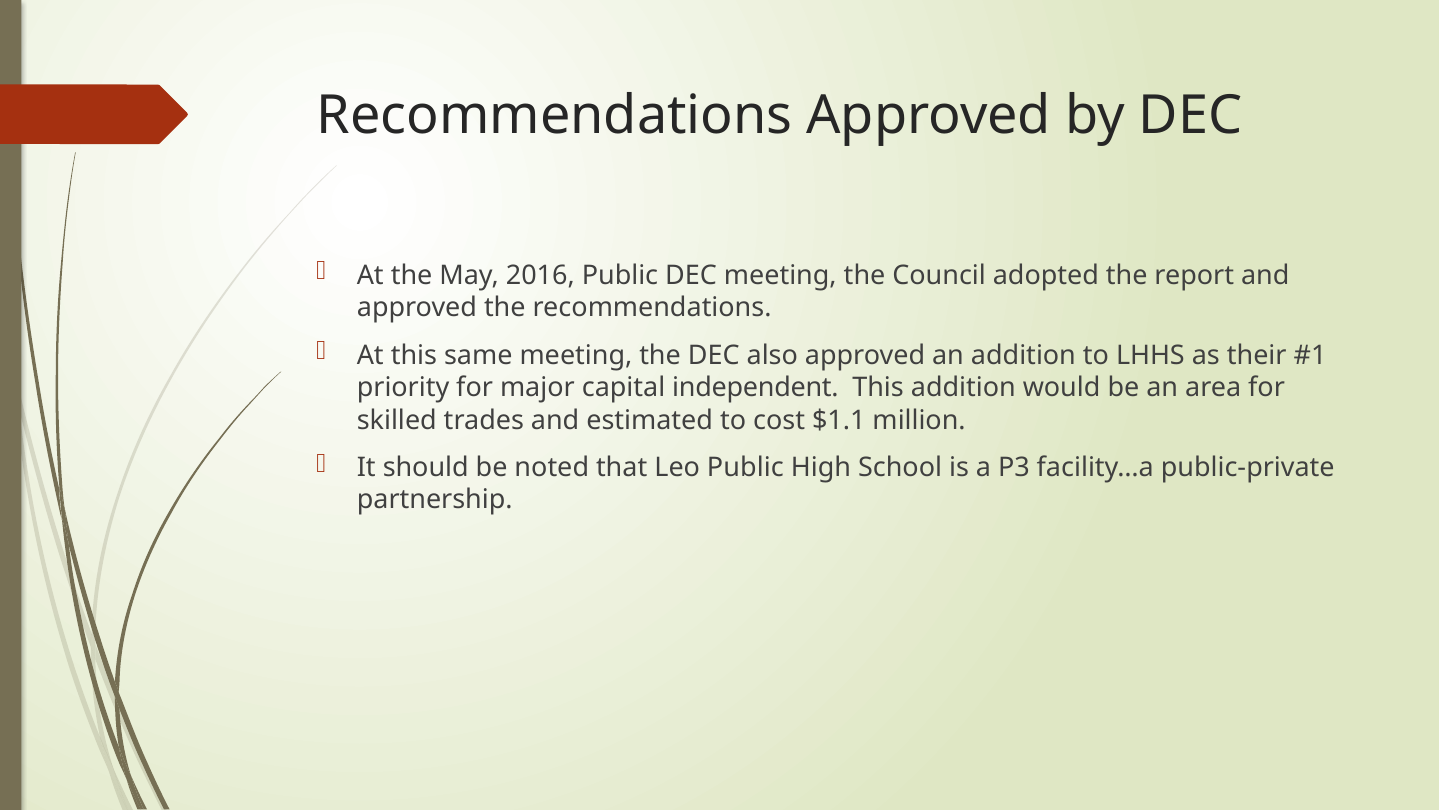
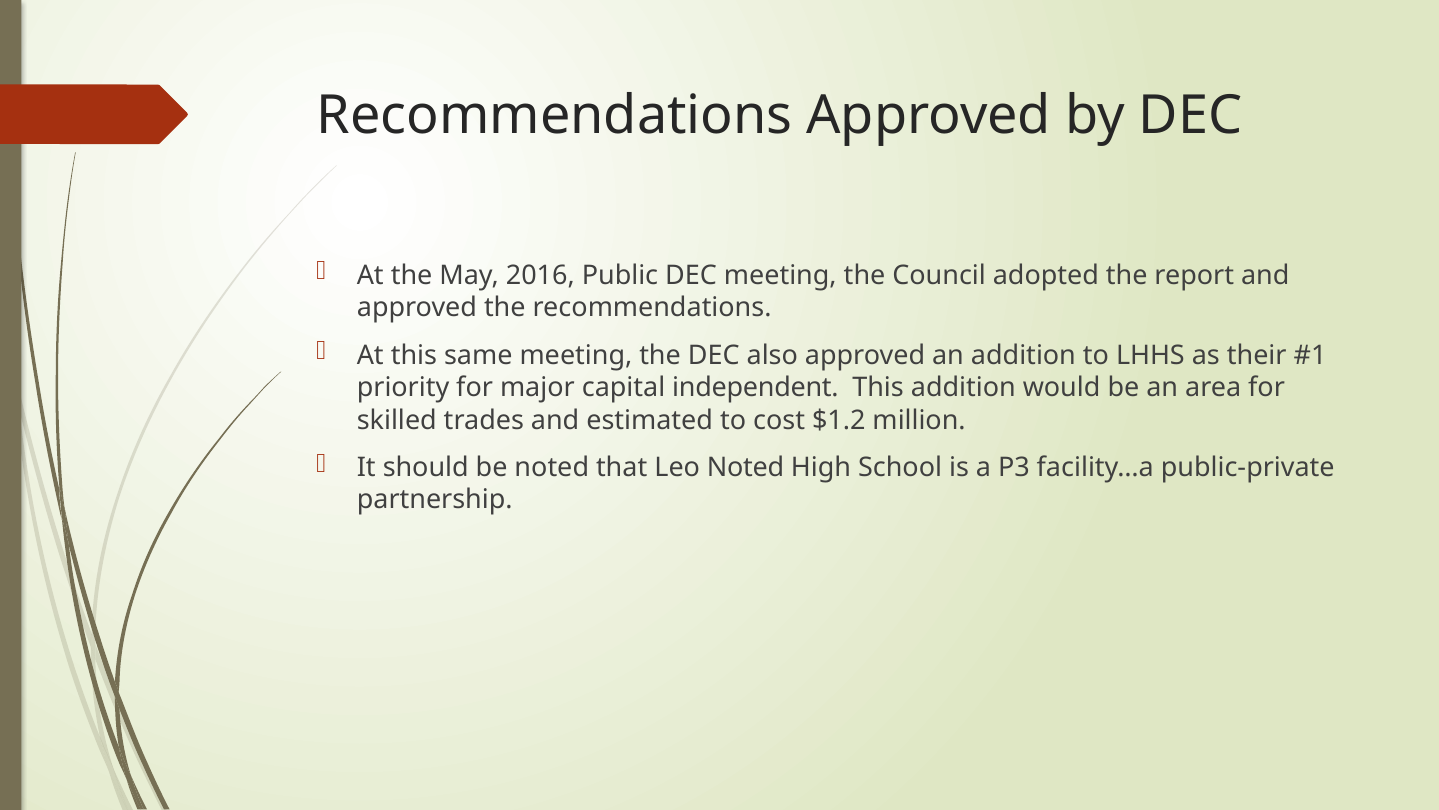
$1.1: $1.1 -> $1.2 (839, 420)
Leo Public: Public -> Noted (746, 467)
